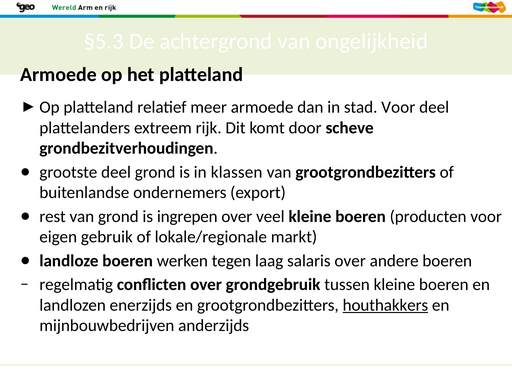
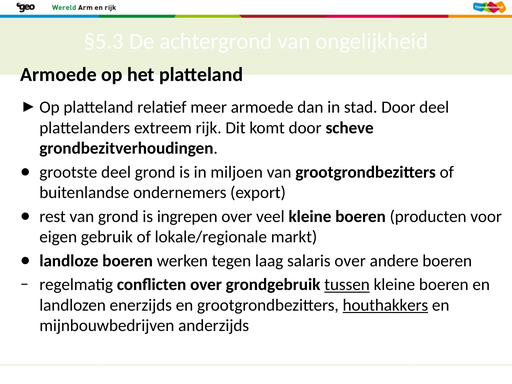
stad Voor: Voor -> Door (398, 107)
klassen: klassen -> miljoen (237, 172)
tussen underline: none -> present (347, 285)
